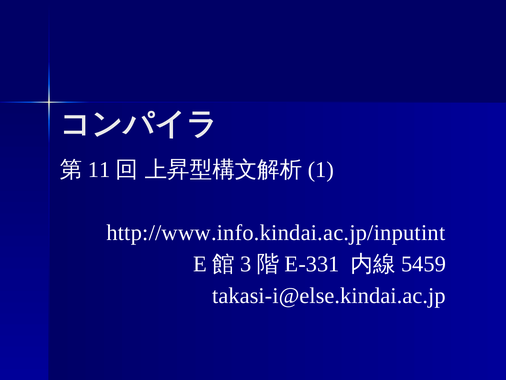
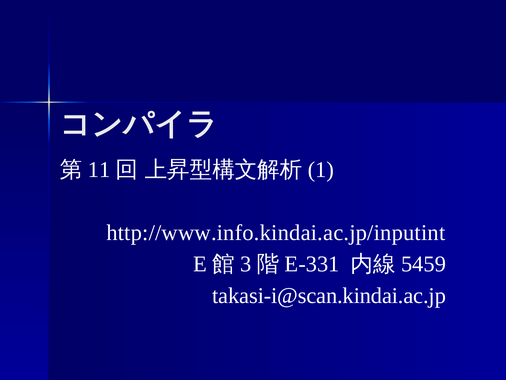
takasi-i@else.kindai.ac.jp: takasi-i@else.kindai.ac.jp -> takasi-i@scan.kindai.ac.jp (329, 295)
